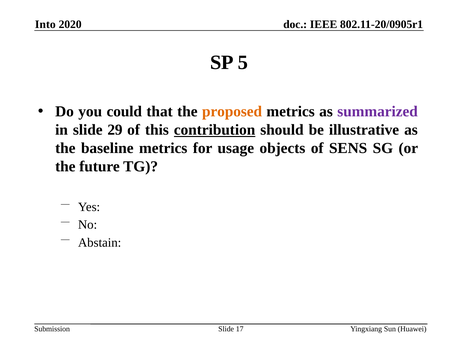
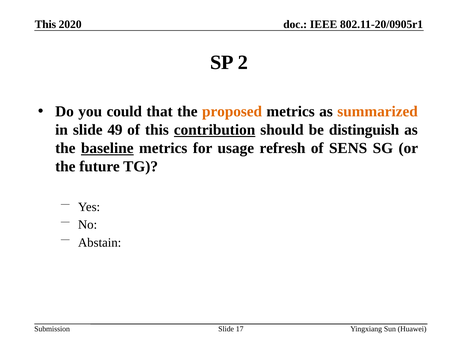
Into: Into -> This (45, 24)
5: 5 -> 2 (243, 62)
summarized colour: purple -> orange (378, 112)
29: 29 -> 49 (115, 130)
illustrative: illustrative -> distinguish (364, 130)
baseline underline: none -> present (107, 148)
objects: objects -> refresh (282, 148)
